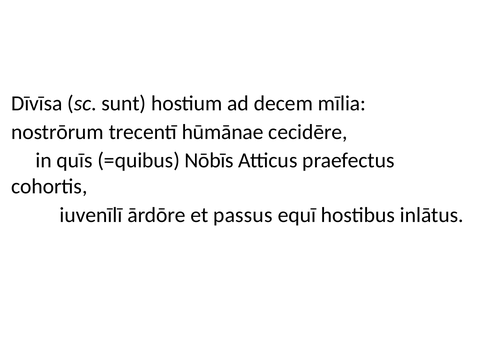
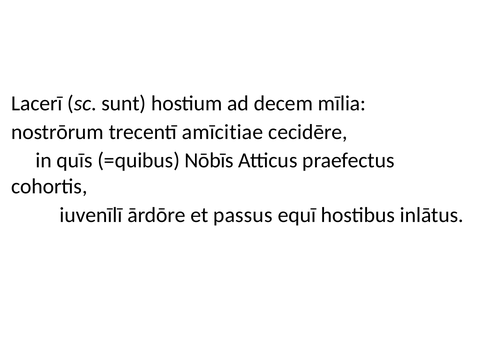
Dīvīsa: Dīvīsa -> Lacerī (37, 103)
hūmānae: hūmānae -> amīcitiae (222, 132)
